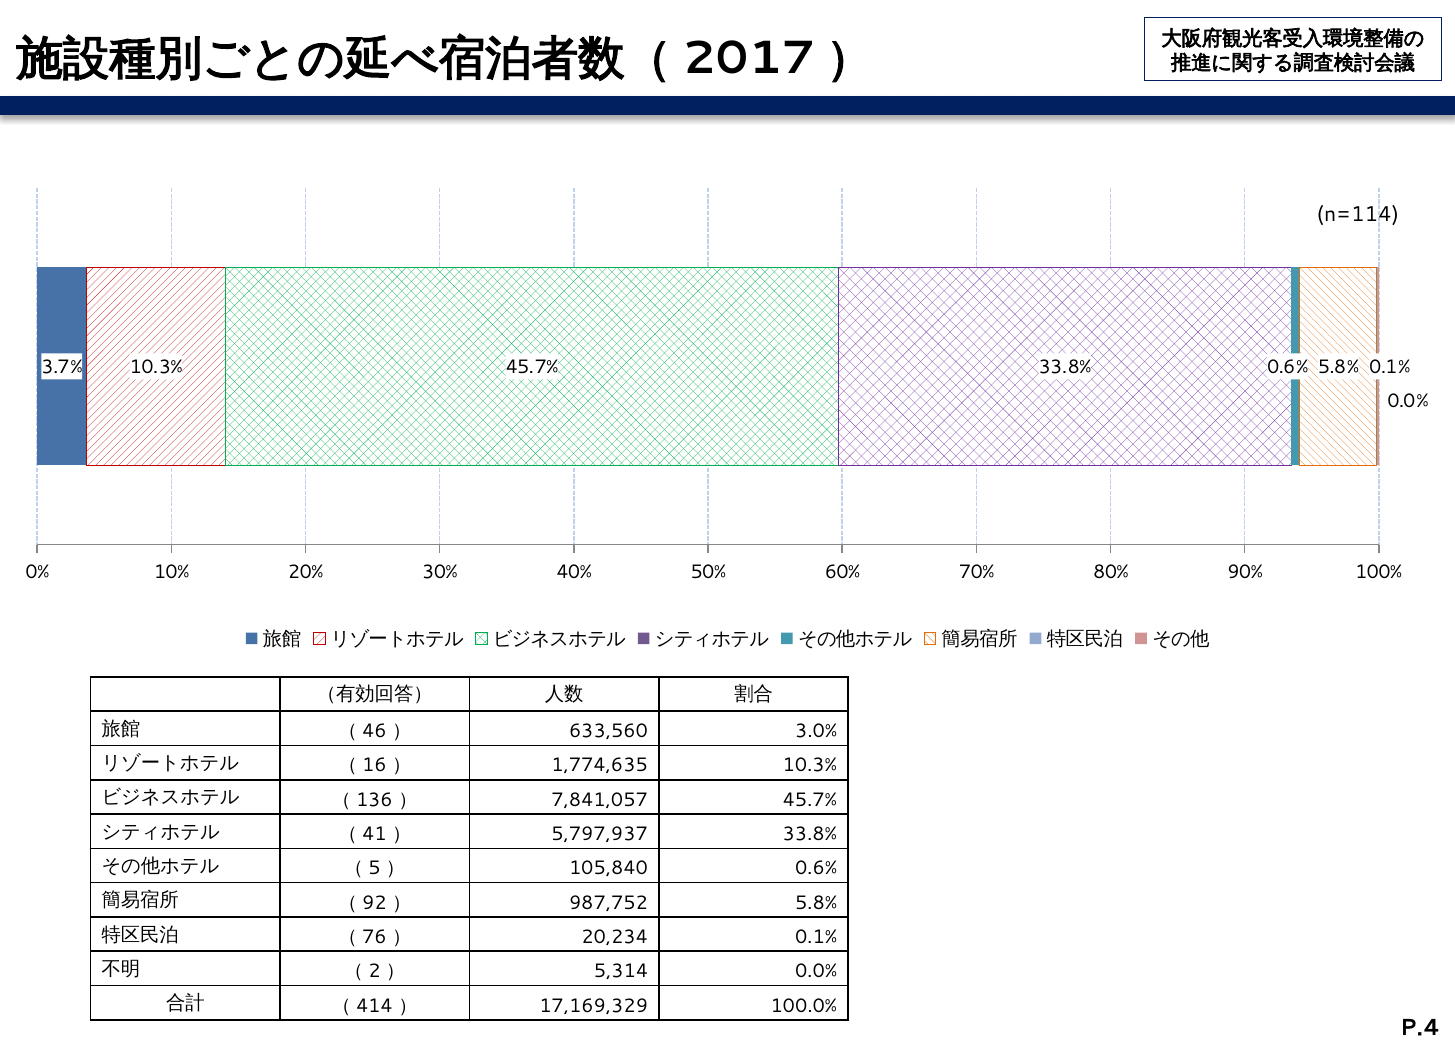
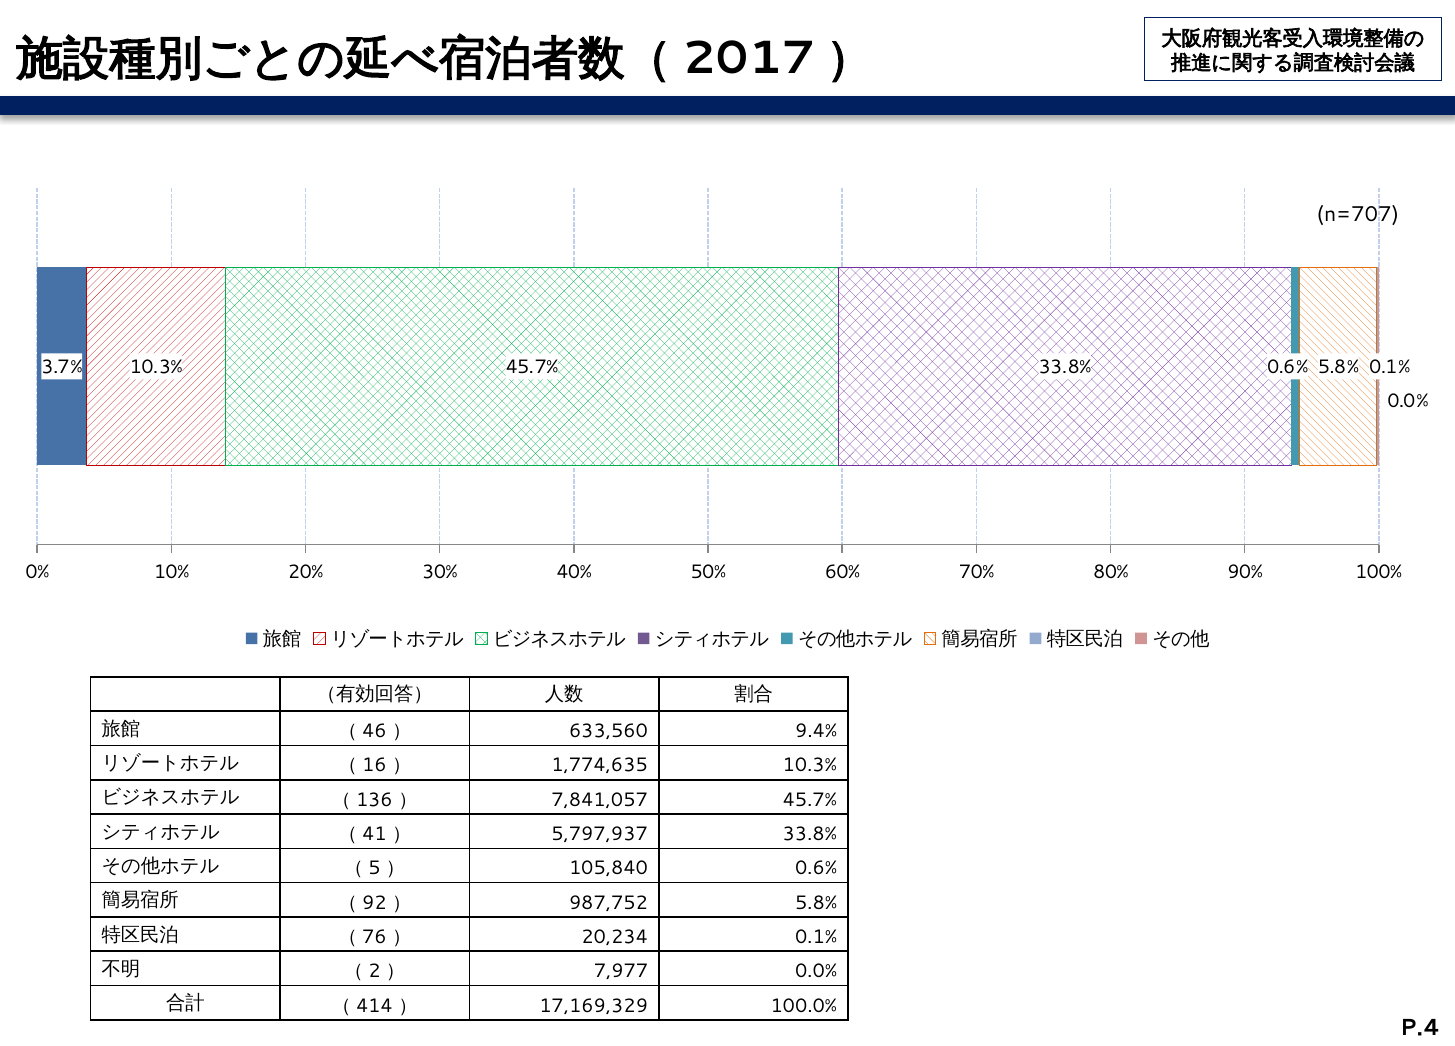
n=114: n=114 -> n=707 (1358, 215)
3.0%: 3.0% -> 9.4% (816, 731)
5,314: 5,314 -> 7,977 (621, 971)
